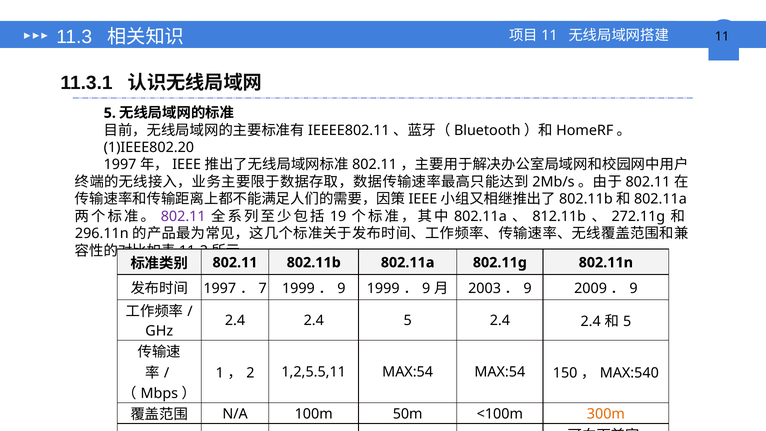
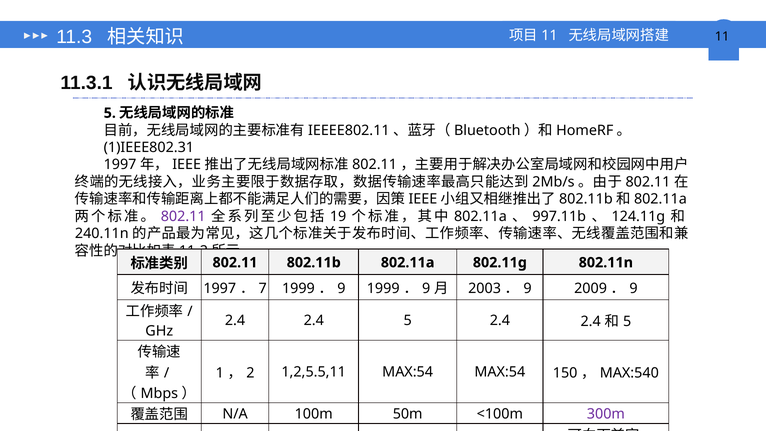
1)IEEE802.20: 1)IEEE802.20 -> 1)IEEE802.31 (149, 147)
812.11b: 812.11b -> 997.11b (559, 216)
272.11g: 272.11g -> 124.11g (638, 216)
296.11n: 296.11n -> 240.11n (102, 234)
300m colour: orange -> purple (606, 414)
